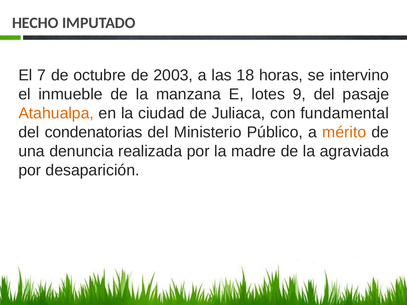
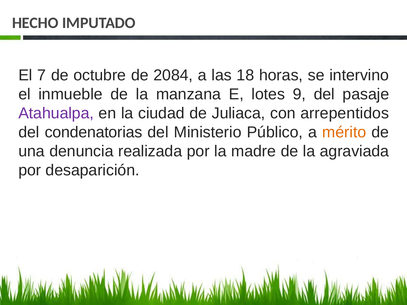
2003: 2003 -> 2084 (173, 75)
Atahualpa colour: orange -> purple (56, 113)
fundamental: fundamental -> arrepentidos (345, 113)
